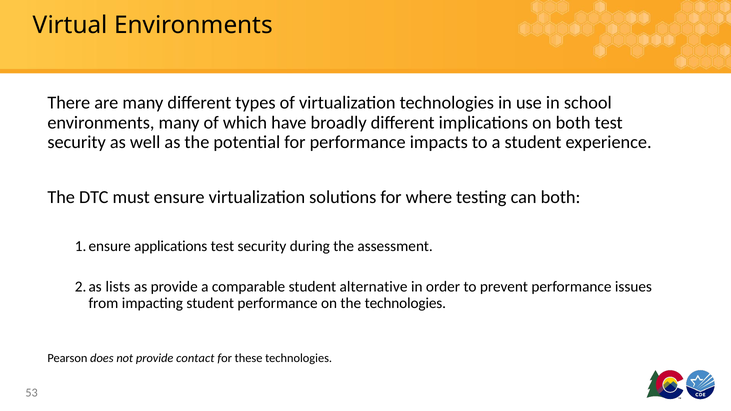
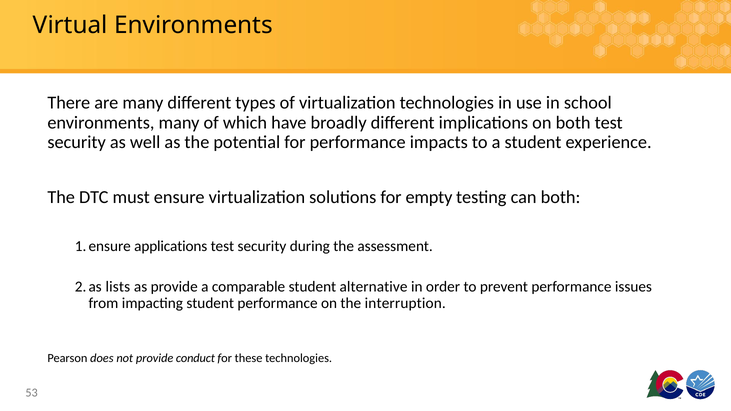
where: where -> empty (429, 197)
the technologies: technologies -> interruption (405, 303)
contact: contact -> conduct (195, 359)
